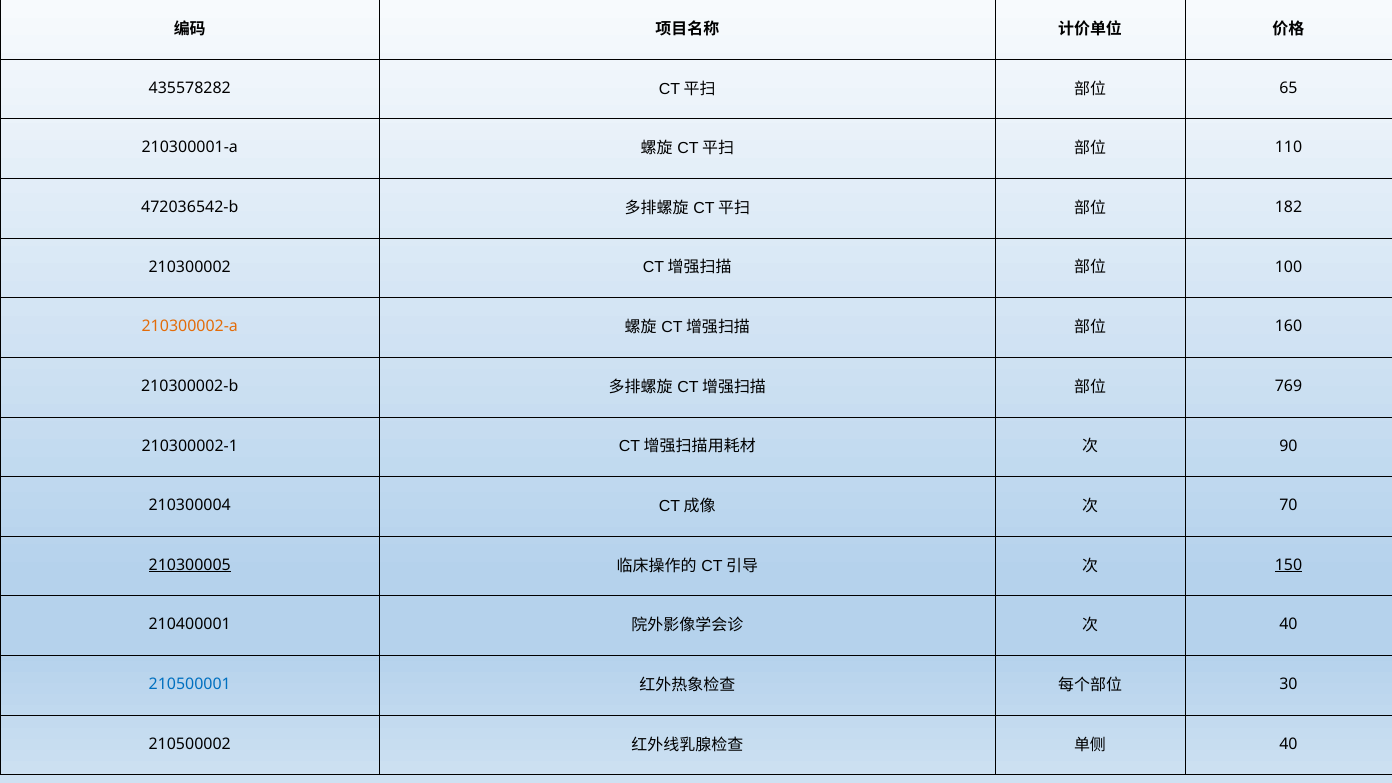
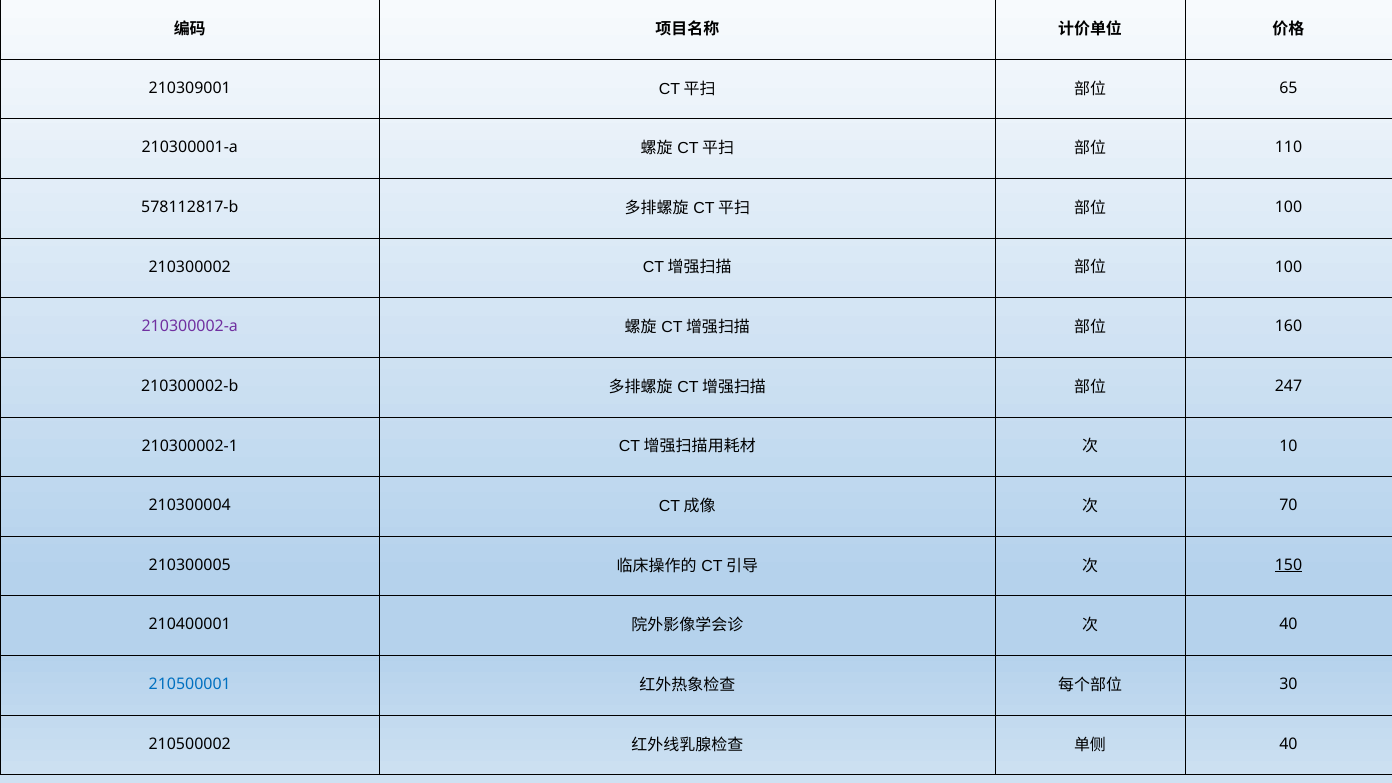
435578282: 435578282 -> 210309001 (190, 88)
472036542-b: 472036542-b -> 578112817-b (190, 207)
182: 182 -> 100 (1288, 207)
210300002-a colour: orange -> purple (190, 326)
769: 769 -> 247 (1288, 386)
90: 90 -> 10 (1288, 446)
210300005 underline: present -> none (190, 565)
